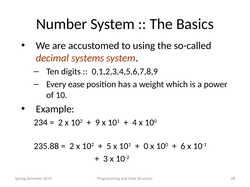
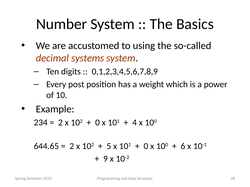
ease: ease -> post (76, 85)
9: 9 -> 0 (98, 123)
235.88: 235.88 -> 644.65 (46, 146)
3: 3 -> 9 (106, 159)
